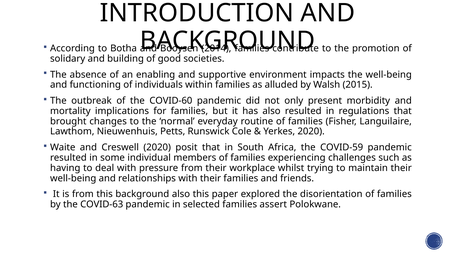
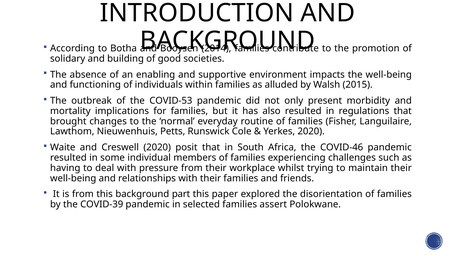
COVID-60: COVID-60 -> COVID-53 (171, 101)
COVID-59: COVID-59 -> COVID-46 (342, 147)
background also: also -> part (181, 194)
COVID-63: COVID-63 -> COVID-39 (102, 204)
